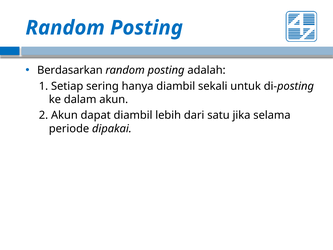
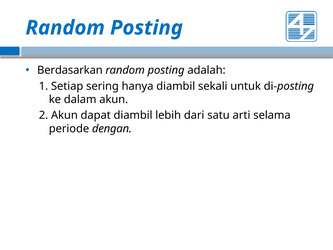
jika: jika -> arti (241, 115)
dipakai: dipakai -> dengan (112, 129)
